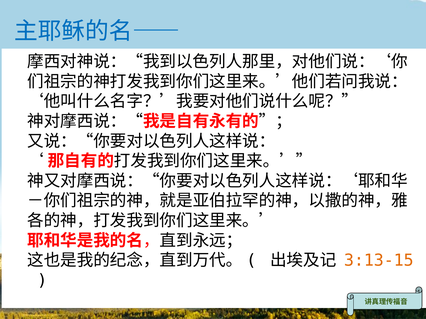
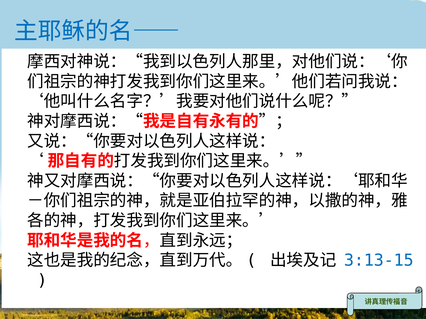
3:13-15 colour: orange -> blue (379, 261)
